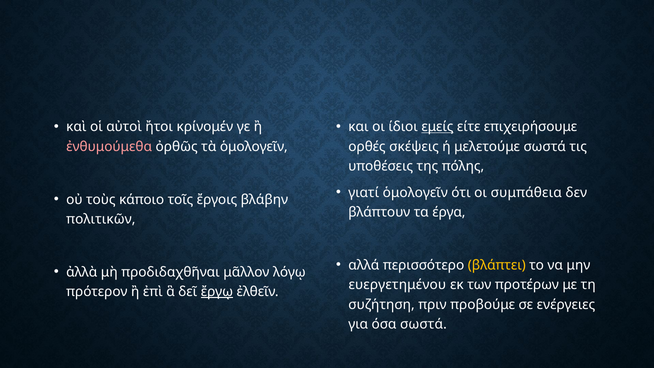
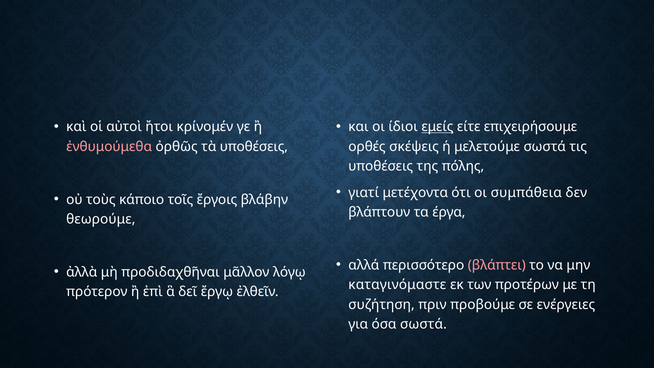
τὰ ὁμολογεῖν: ὁμολογεῖν -> υποθέσεις (254, 147)
γιατί ὁμολογεῖν: ὁμολογεῖν -> μετέχοντα (415, 193)
πολιτικῶν: πολιτικῶν -> θεωρούμε (101, 219)
βλάπτει colour: yellow -> pink (497, 265)
ευεργετημένου: ευεργετημένου -> καταγινόμαστε (397, 285)
ἔργῳ underline: present -> none (217, 292)
